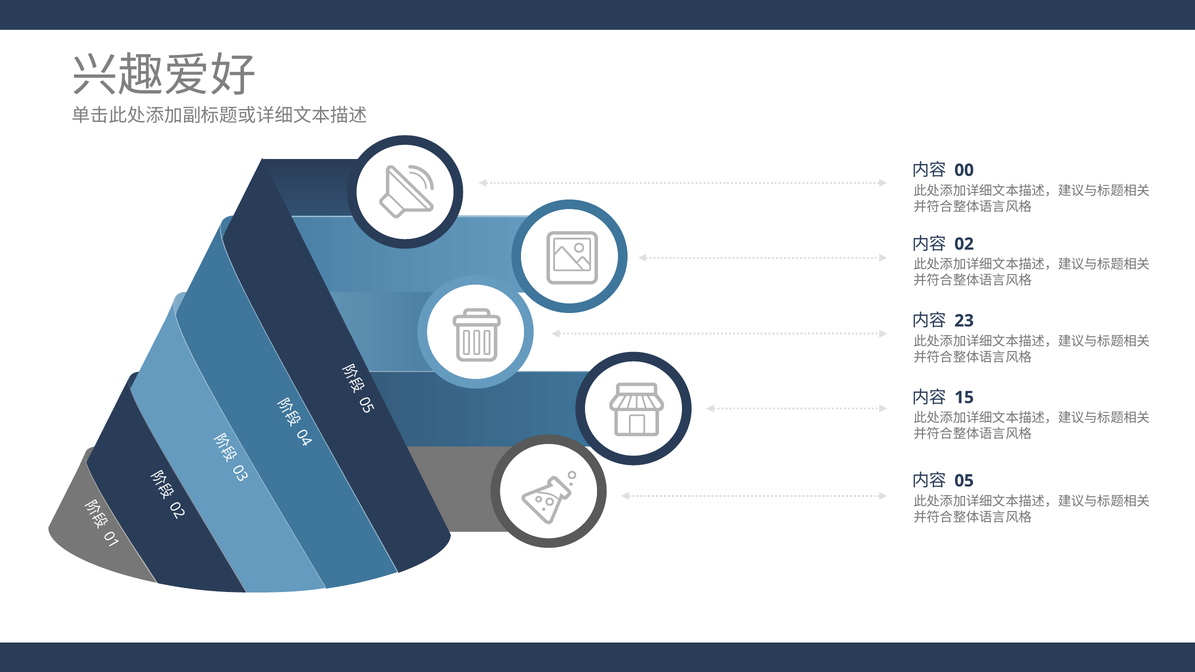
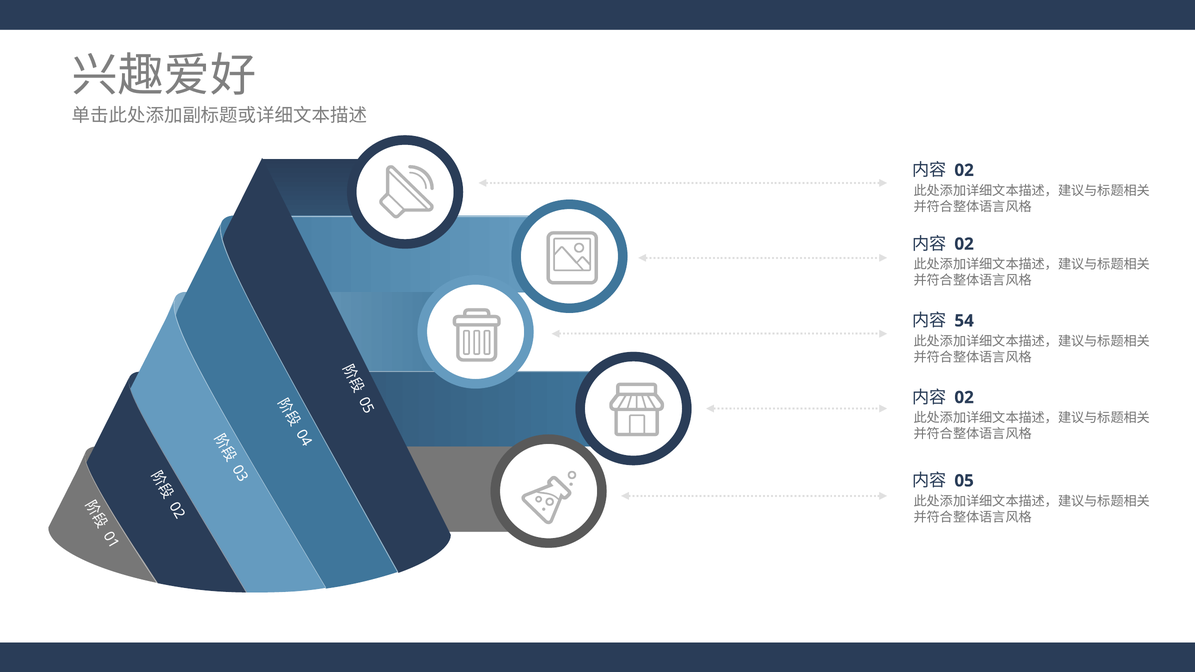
00: 00 -> 02 (964, 170)
23: 23 -> 54 (964, 321)
15: 15 -> 02 (964, 398)
